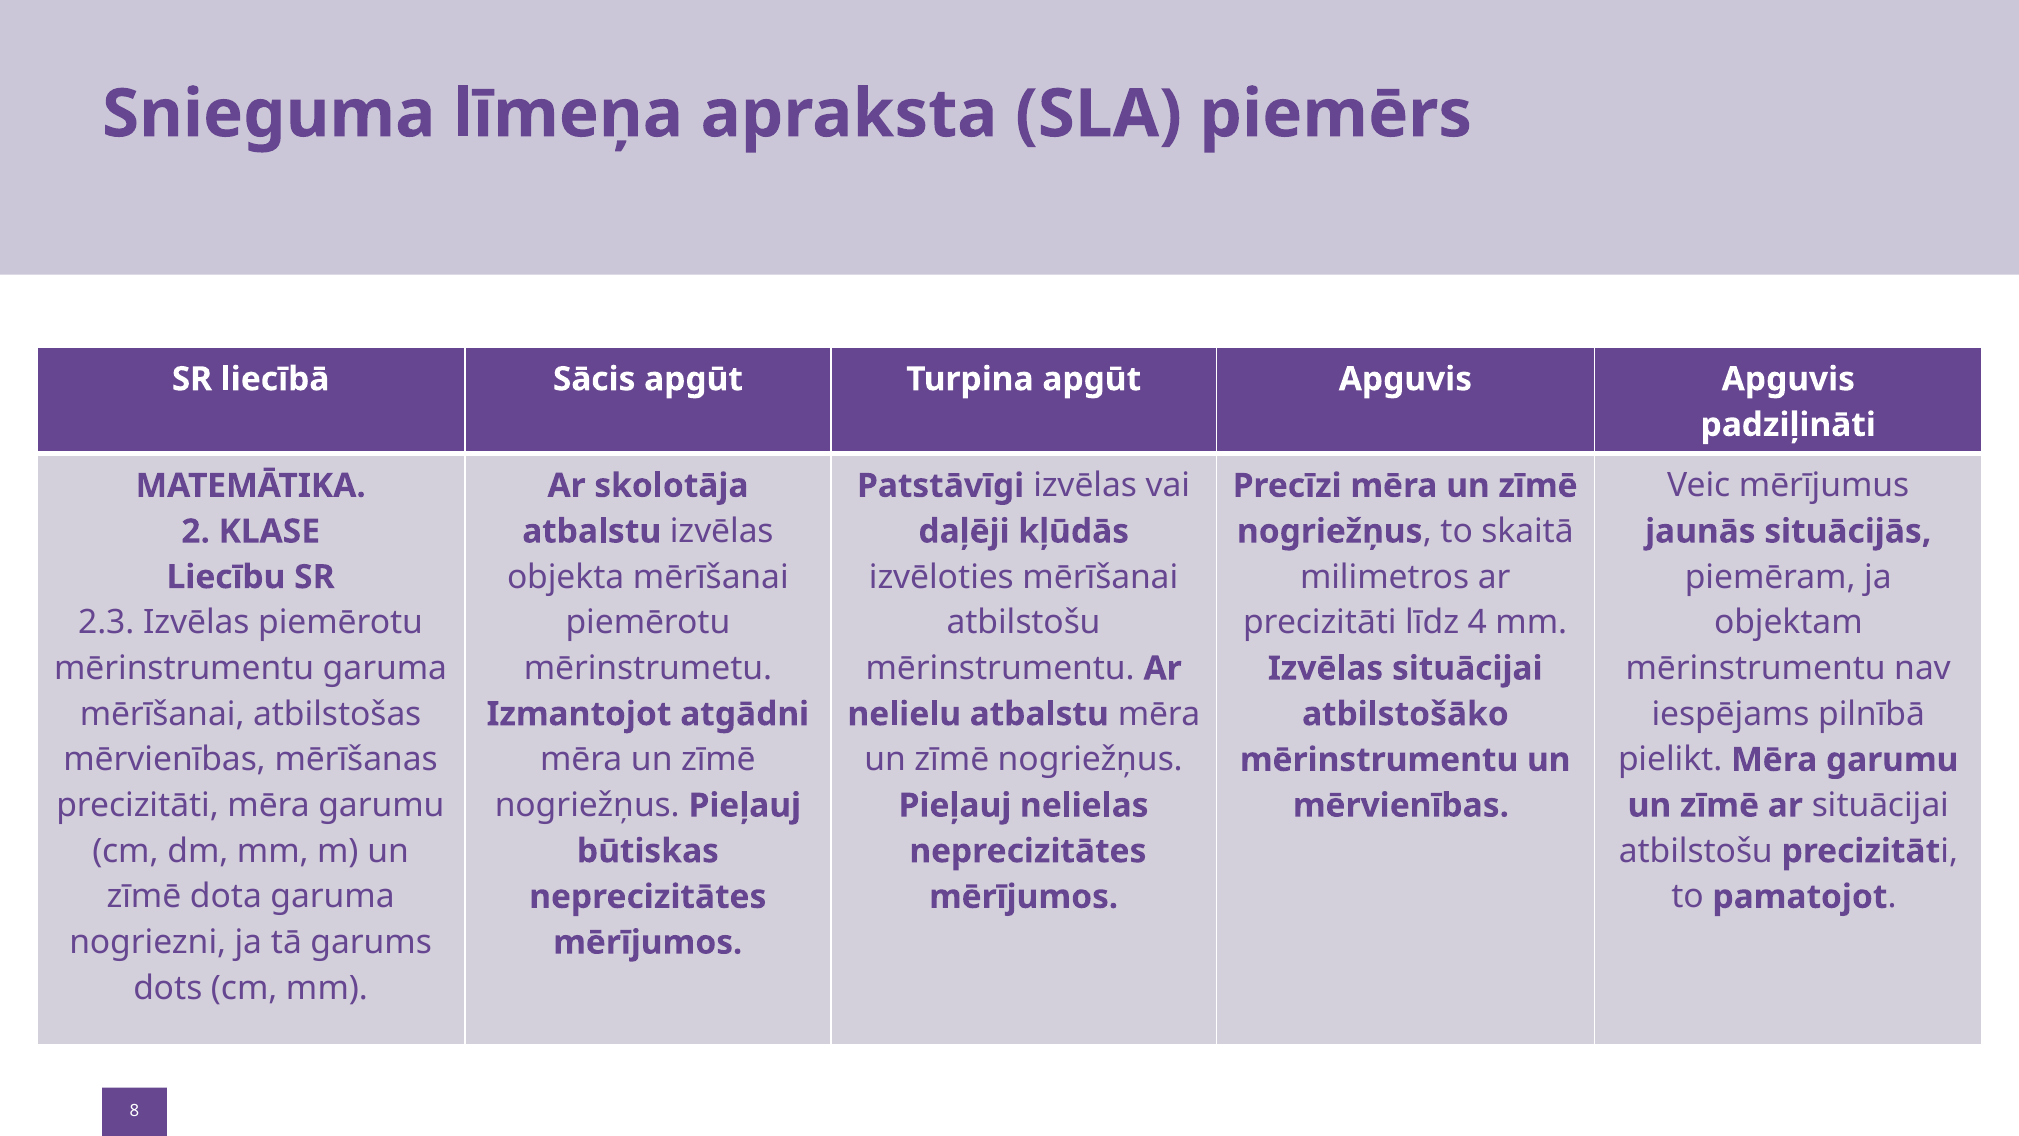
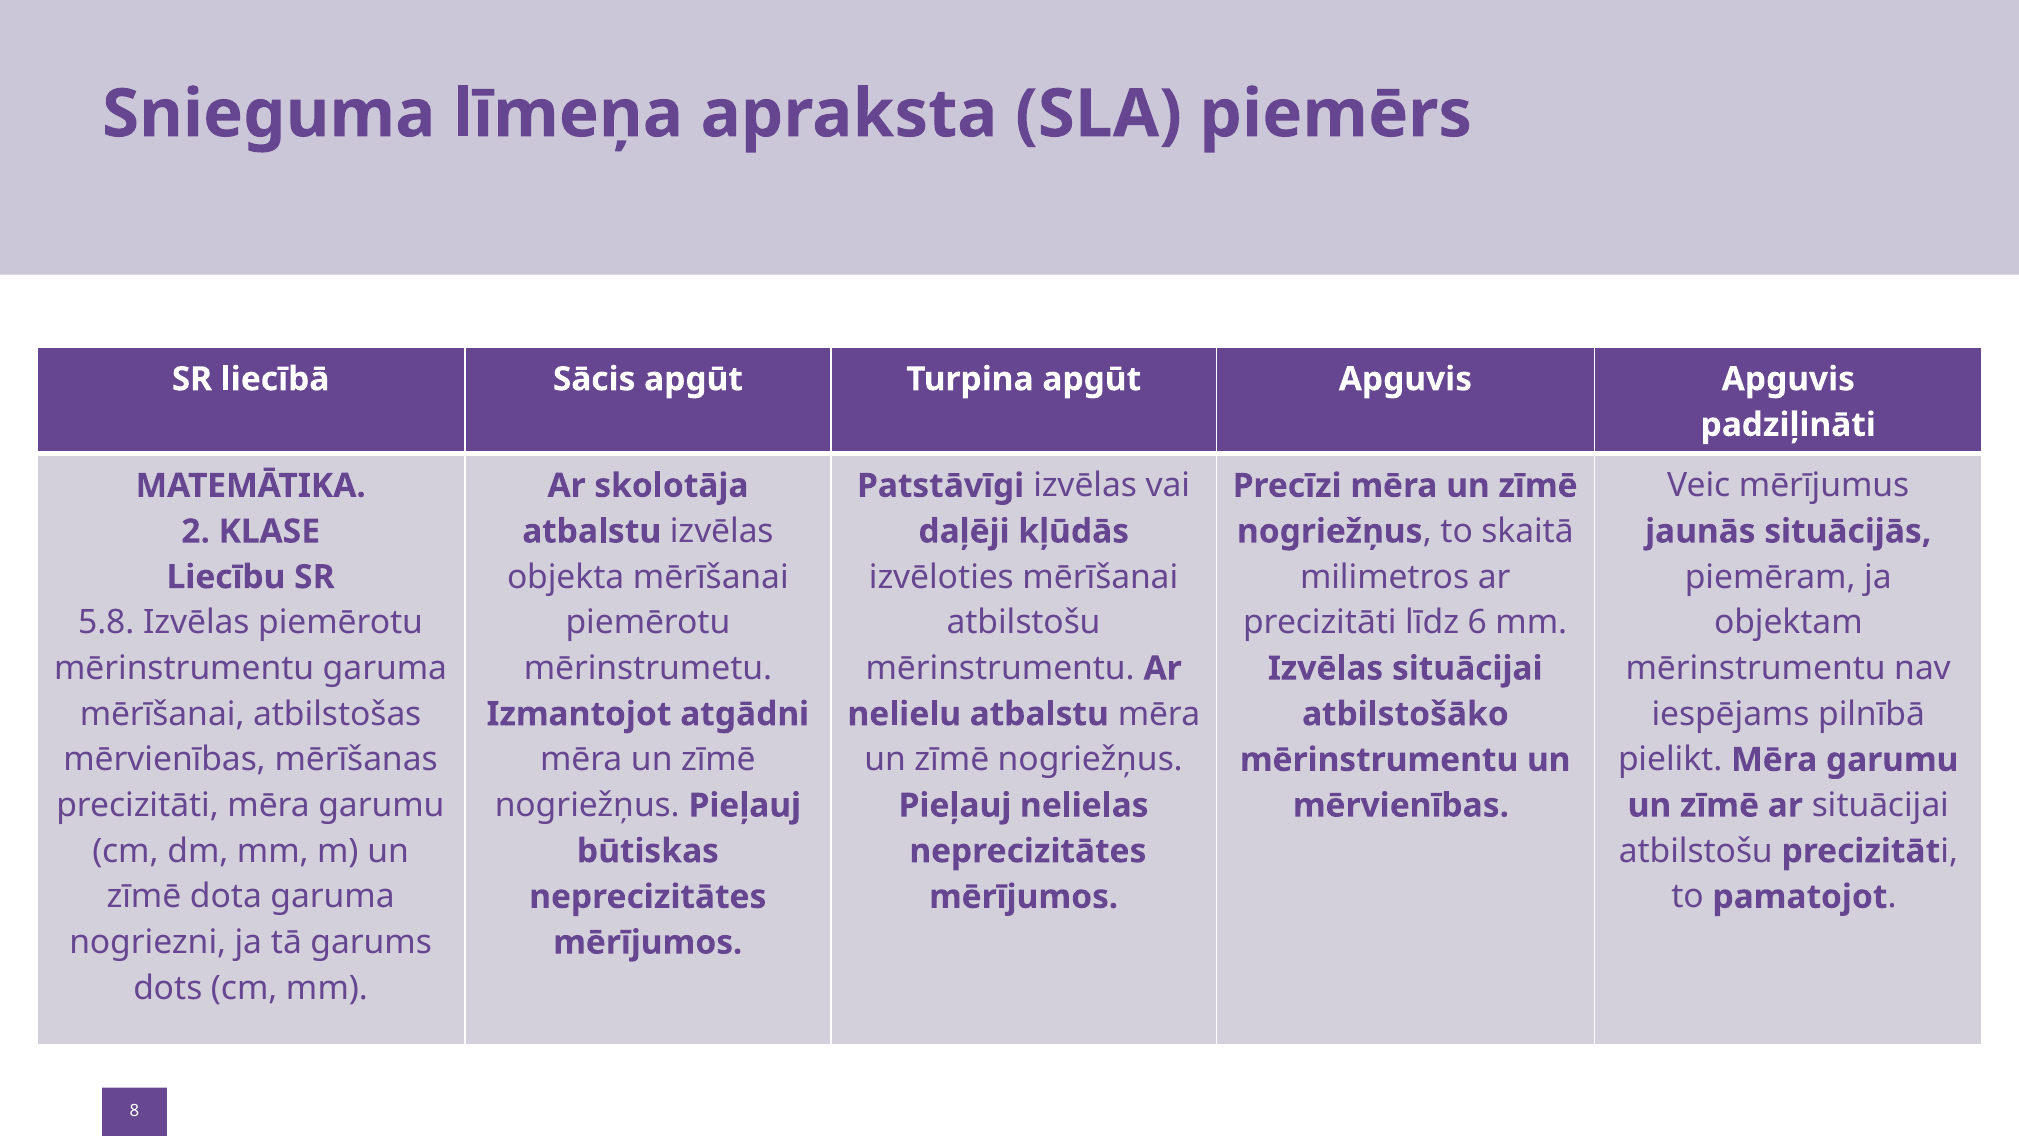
2.3: 2.3 -> 5.8 (106, 623)
4: 4 -> 6 (1477, 623)
